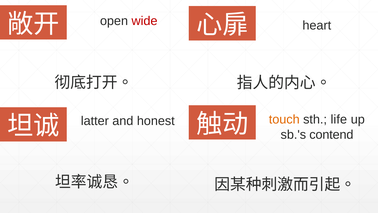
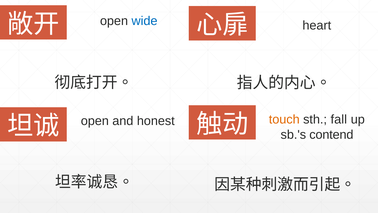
wide colour: red -> blue (145, 21)
latter: latter -> open (95, 121)
life: life -> fall (339, 119)
